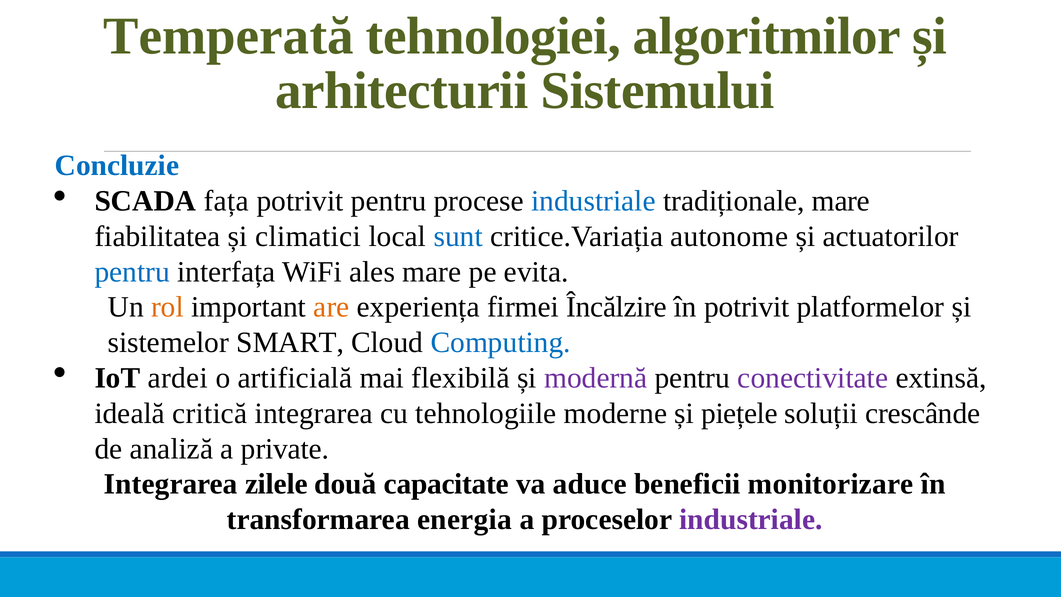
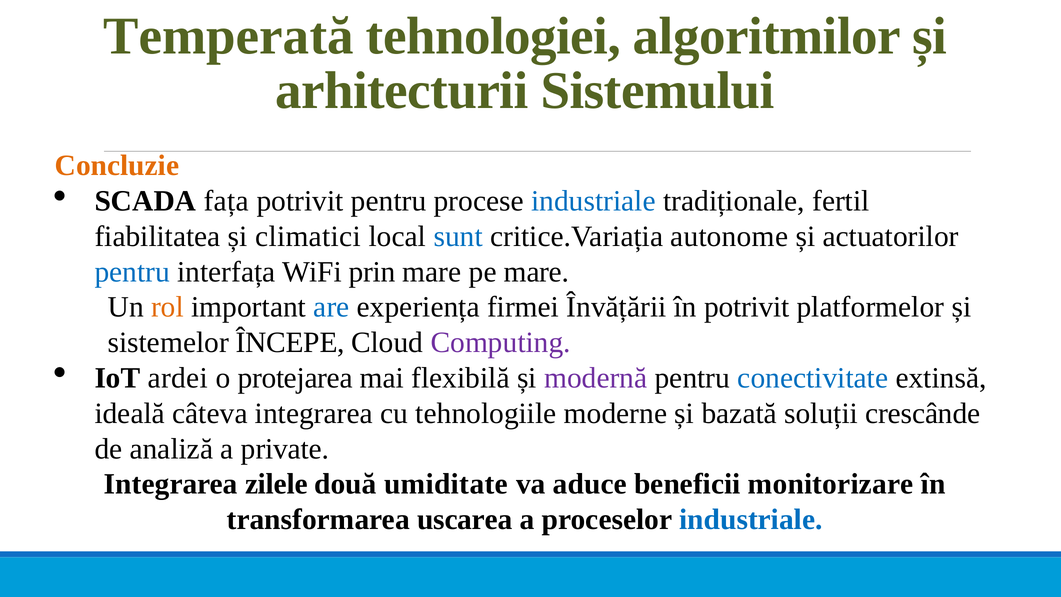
Concluzie colour: blue -> orange (117, 166)
tradiționale mare: mare -> fertil (841, 201)
ales: ales -> prin (372, 272)
pe evita: evita -> mare (536, 272)
are colour: orange -> blue (331, 307)
Încălzire: Încălzire -> Învățării (616, 307)
SMART: SMART -> ÎNCEPE (290, 343)
Computing colour: blue -> purple (501, 343)
artificială: artificială -> protejarea (295, 378)
conectivitate colour: purple -> blue (813, 378)
critică: critică -> câteva (210, 413)
piețele: piețele -> bazată (739, 413)
capacitate: capacitate -> umiditate (446, 484)
energia: energia -> uscarea (465, 519)
industriale colour: purple -> blue (751, 519)
